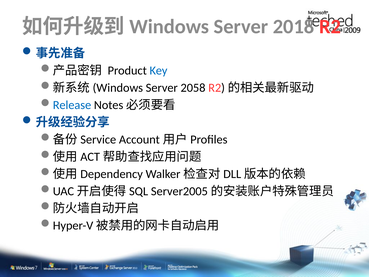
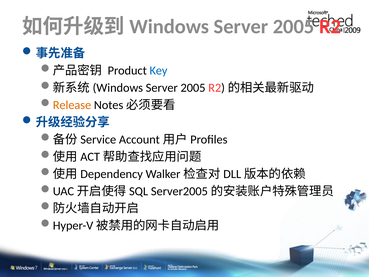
2018: 2018 -> 2005 (294, 27)
2058: 2058 -> 2005 (193, 88)
Release colour: blue -> orange (72, 105)
